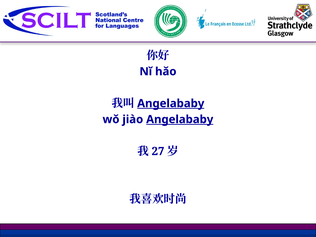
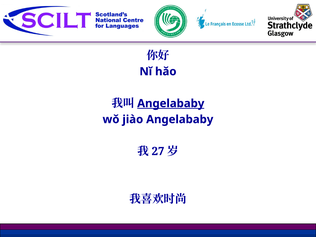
Angelababy underline: present -> none (180, 119)
